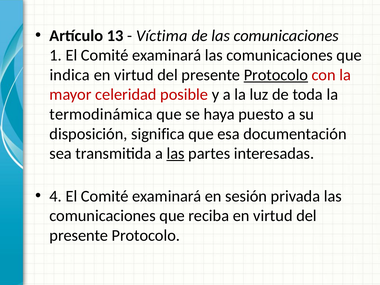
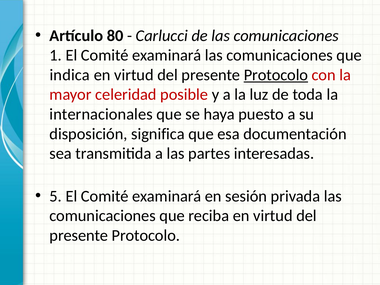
13: 13 -> 80 (115, 36)
Víctima: Víctima -> Carlucci (162, 36)
termodinámica: termodinámica -> internacionales (101, 114)
las underline: present -> none (176, 154)
4: 4 -> 5 (56, 196)
